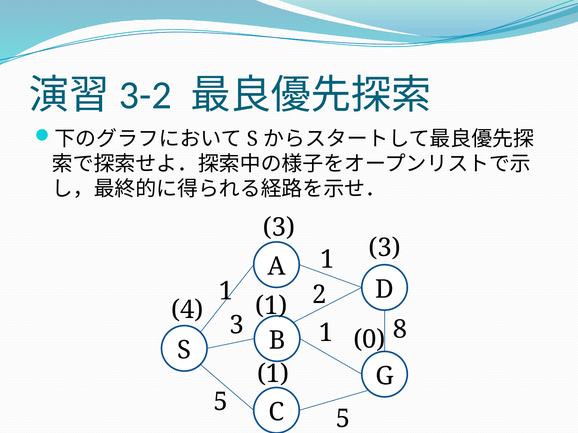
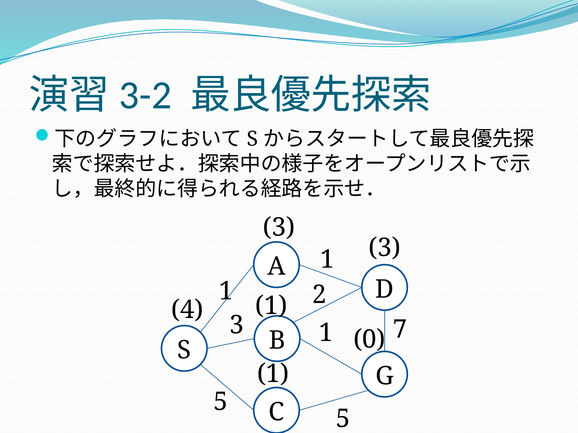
8: 8 -> 7 (400, 330)
